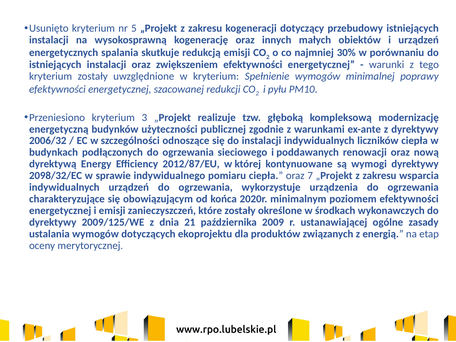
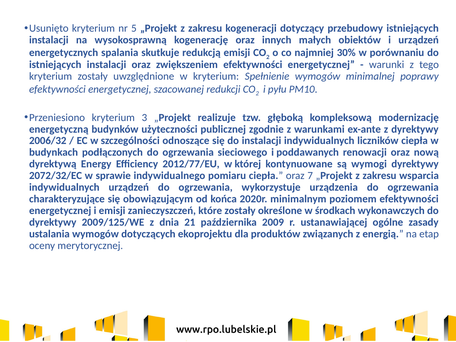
2012/87/EU: 2012/87/EU -> 2012/77/EU (191, 164)
2098/32/EC: 2098/32/EC -> 2072/32/EC (56, 176)
